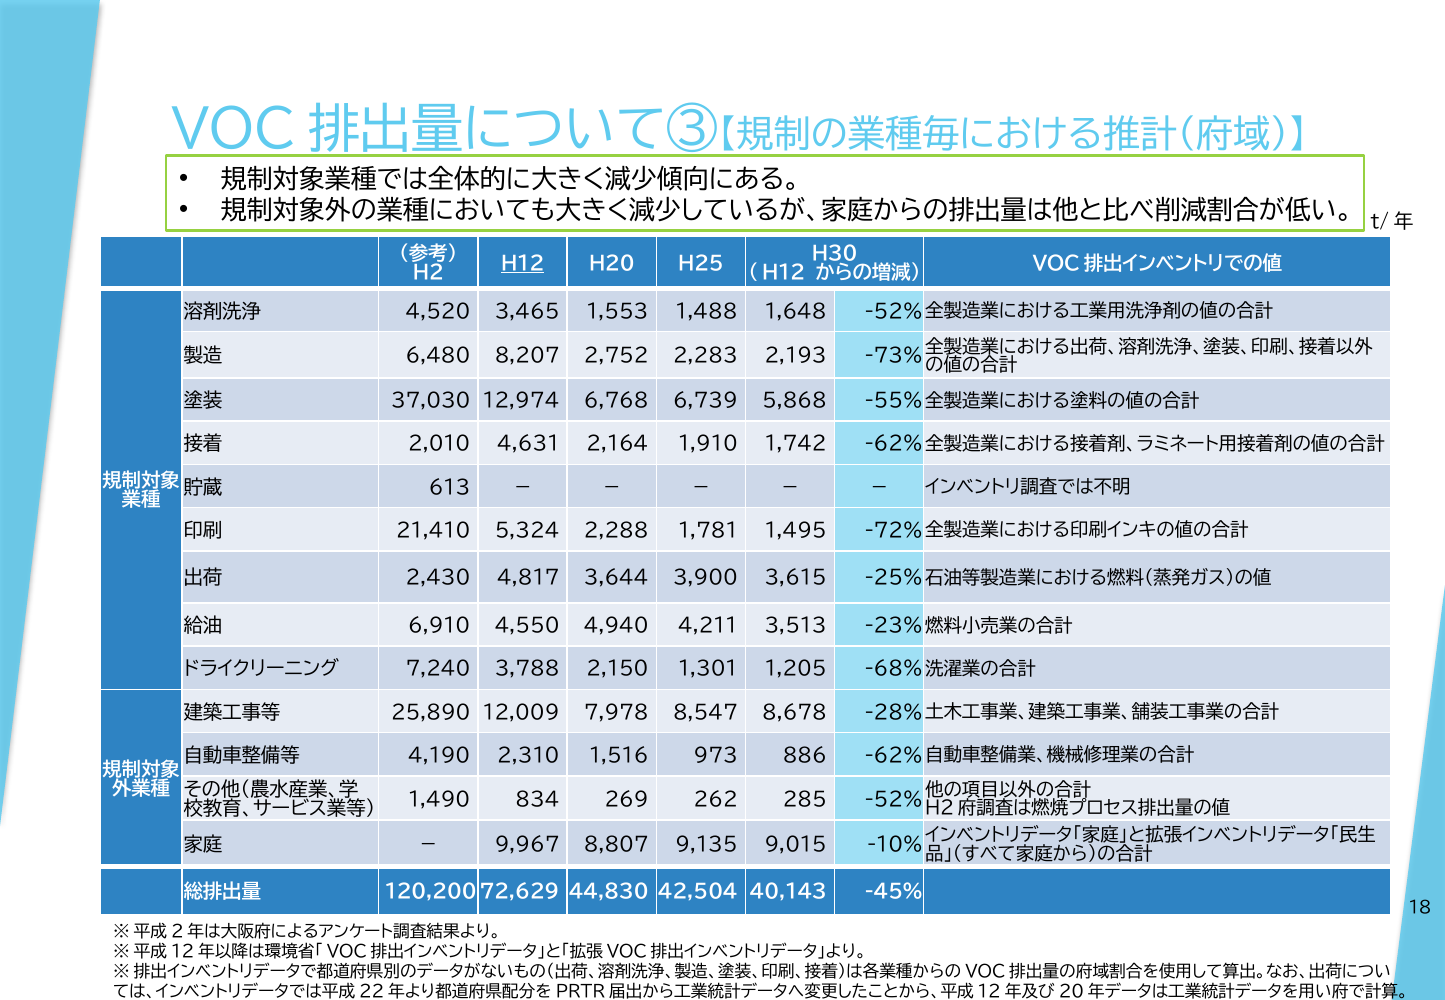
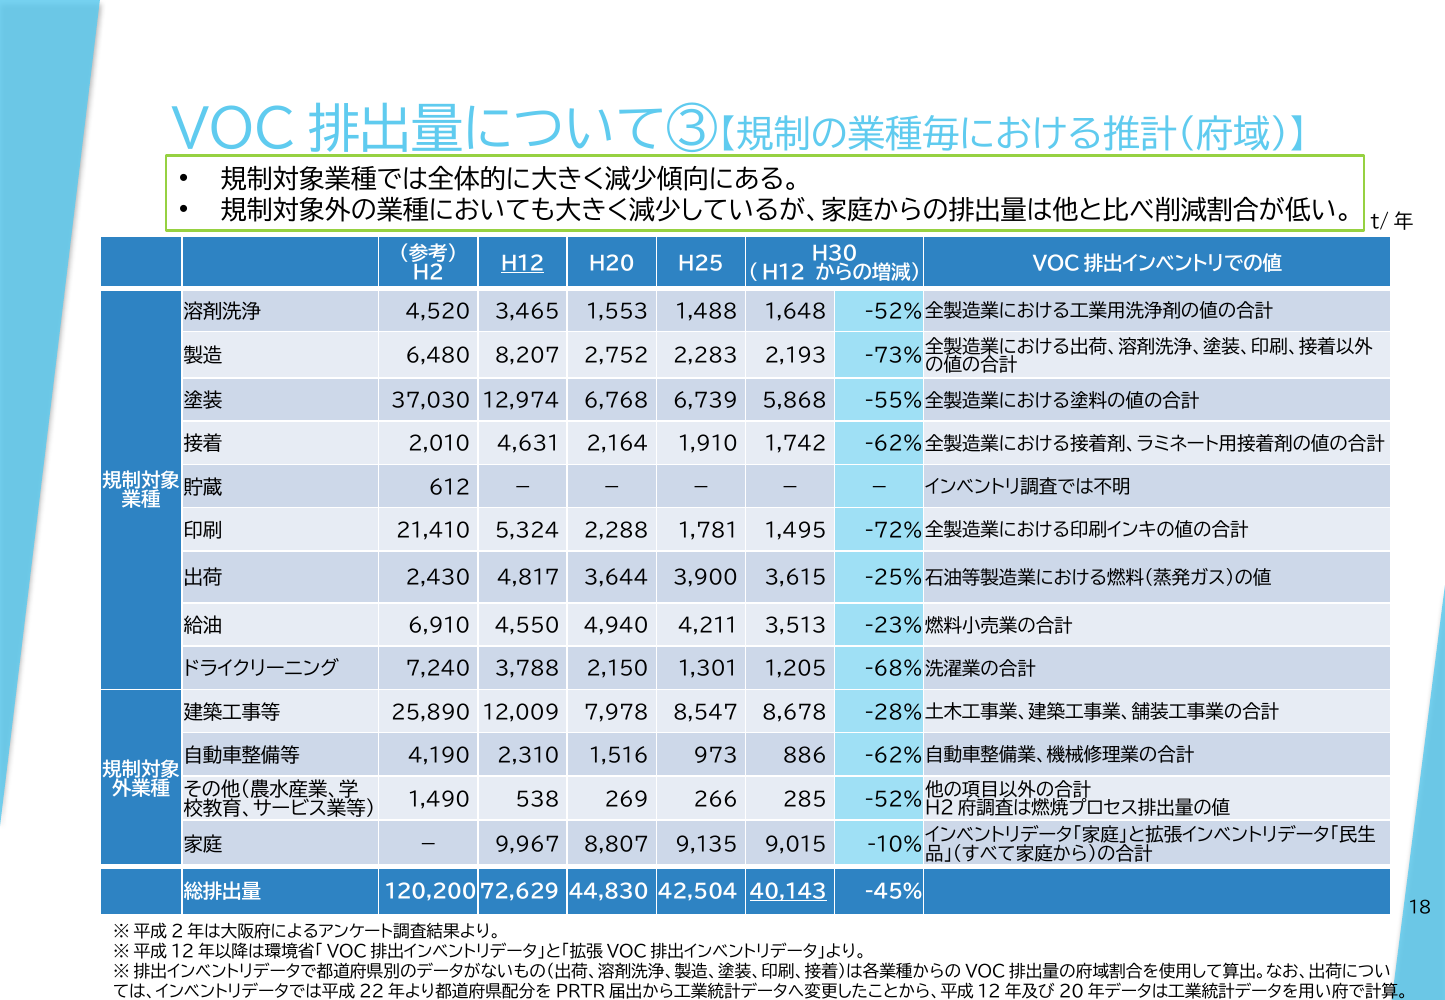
613: 613 -> 612 (450, 488)
834: 834 -> 538 (538, 800)
262: 262 -> 266 (716, 800)
40,143 underline: none -> present (788, 893)
